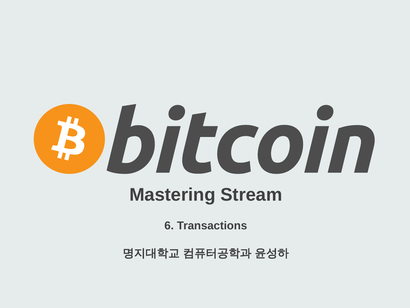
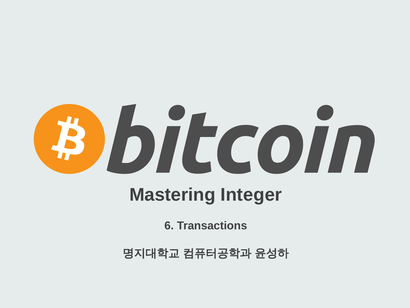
Stream: Stream -> Integer (251, 194)
